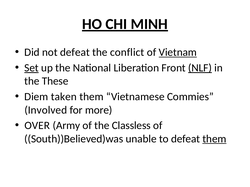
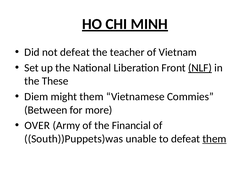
conflict: conflict -> teacher (127, 52)
Vietnam underline: present -> none (178, 52)
Set underline: present -> none (32, 68)
taken: taken -> might (64, 97)
Involved: Involved -> Between (46, 110)
Classless: Classless -> Financial (131, 126)
South))Believed)was: South))Believed)was -> South))Puppets)was (74, 139)
